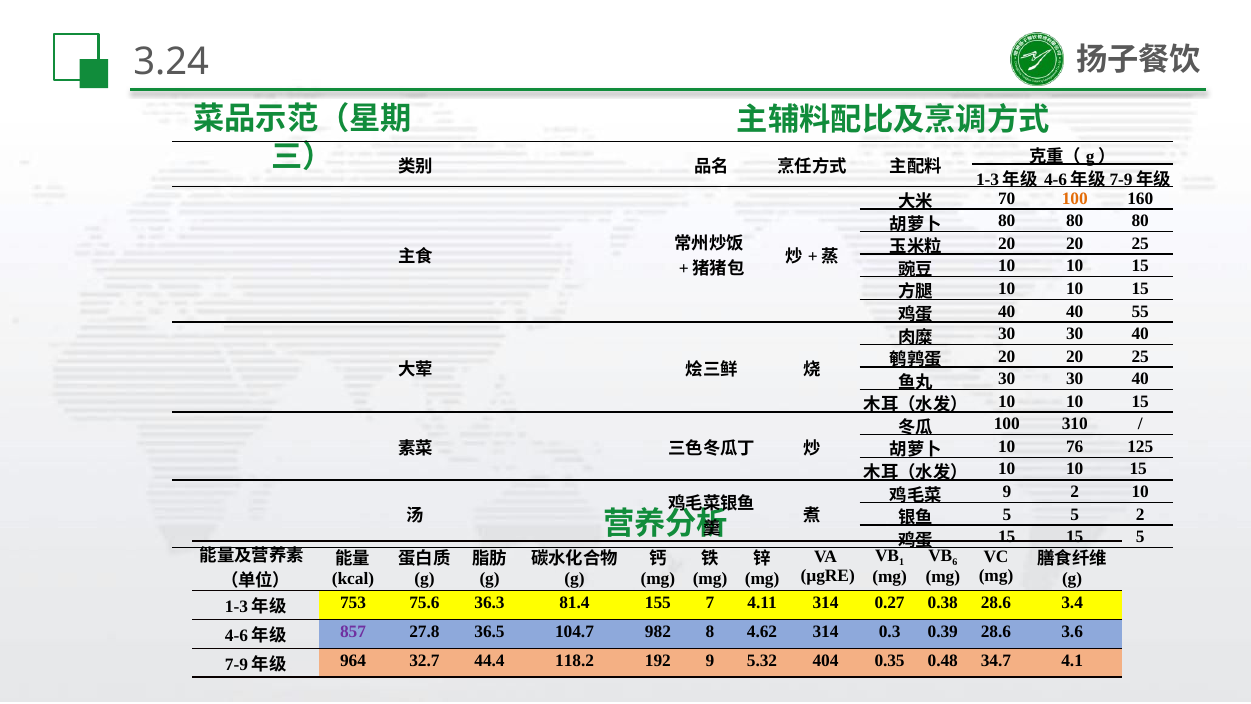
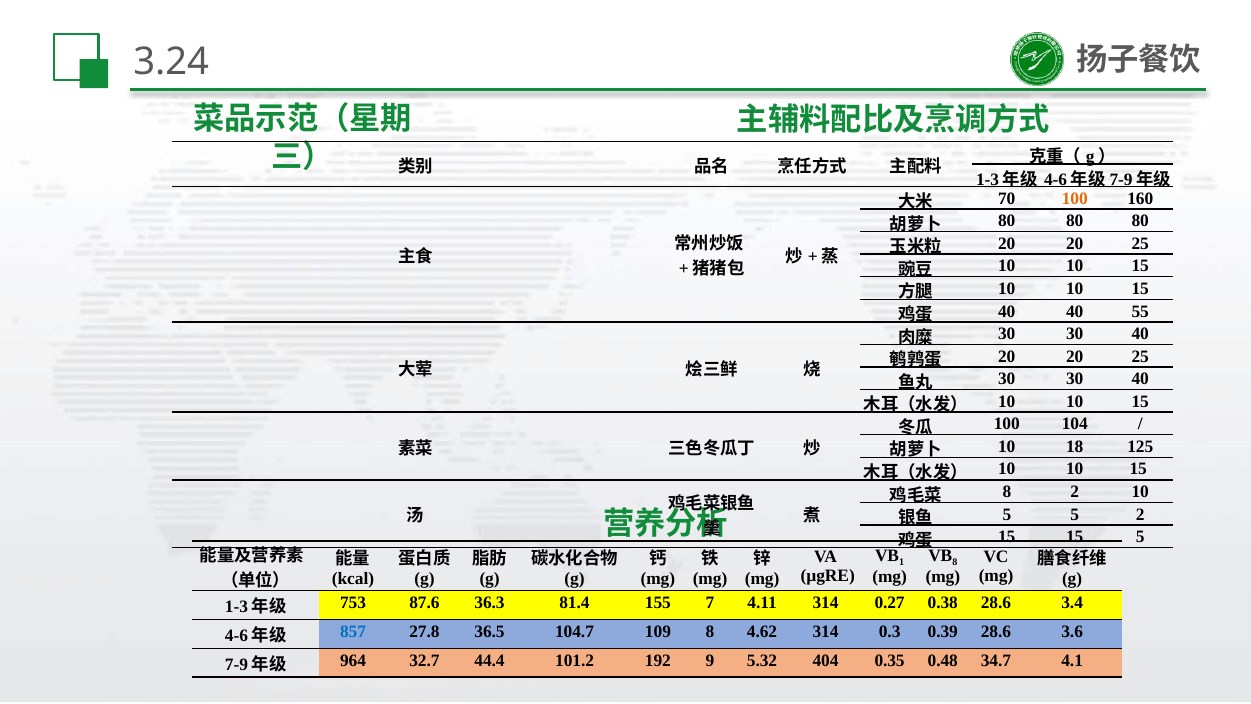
310: 310 -> 104 (1075, 424)
76: 76 -> 18 (1075, 446)
9: 9 -> 8 (1007, 492)
6: 6 -> 8 (955, 562)
75.6: 75.6 -> 87.6 (424, 602)
857 colour: purple -> blue (353, 631)
982: 982 -> 109 (658, 631)
118.2: 118.2 -> 101.2 (575, 660)
